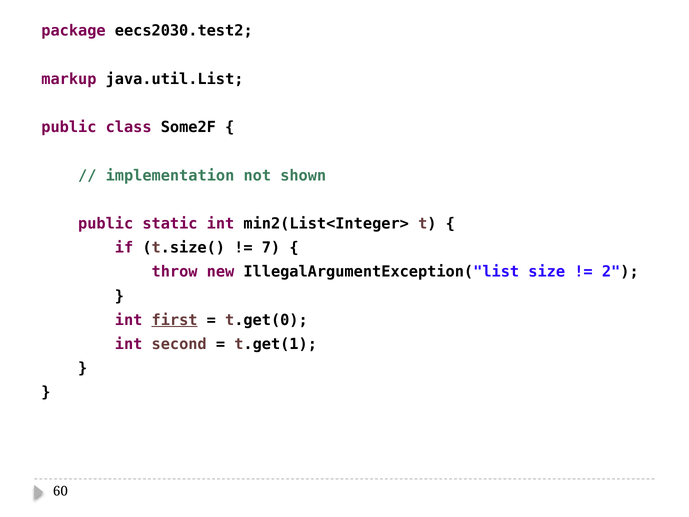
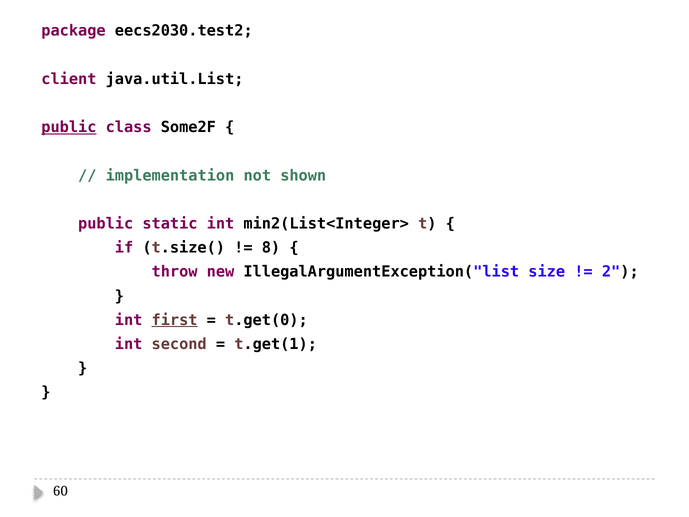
markup: markup -> client (69, 79)
public underline: none -> present (69, 127)
7: 7 -> 8 (271, 248)
